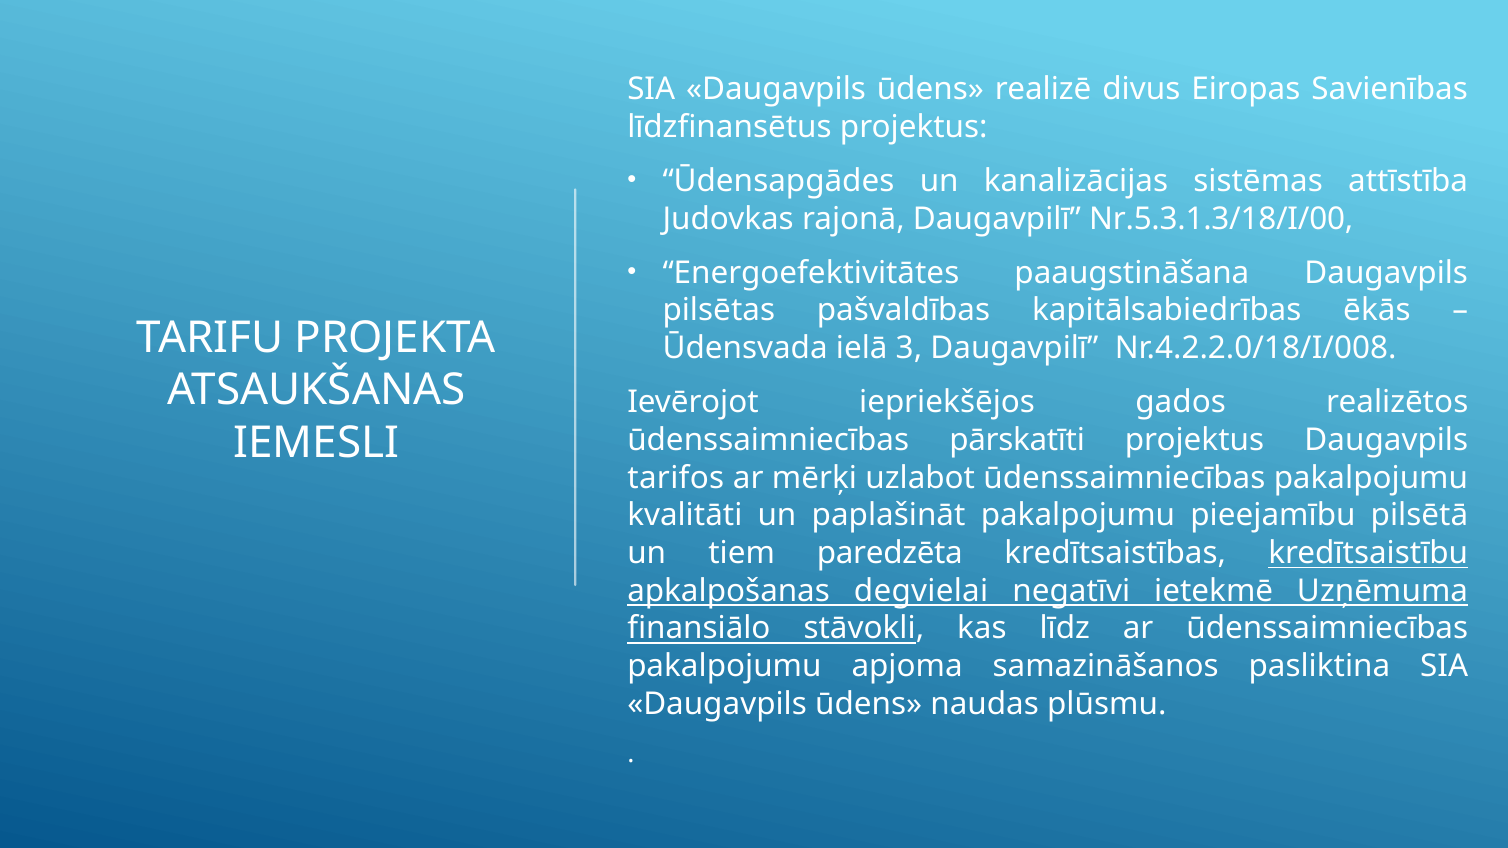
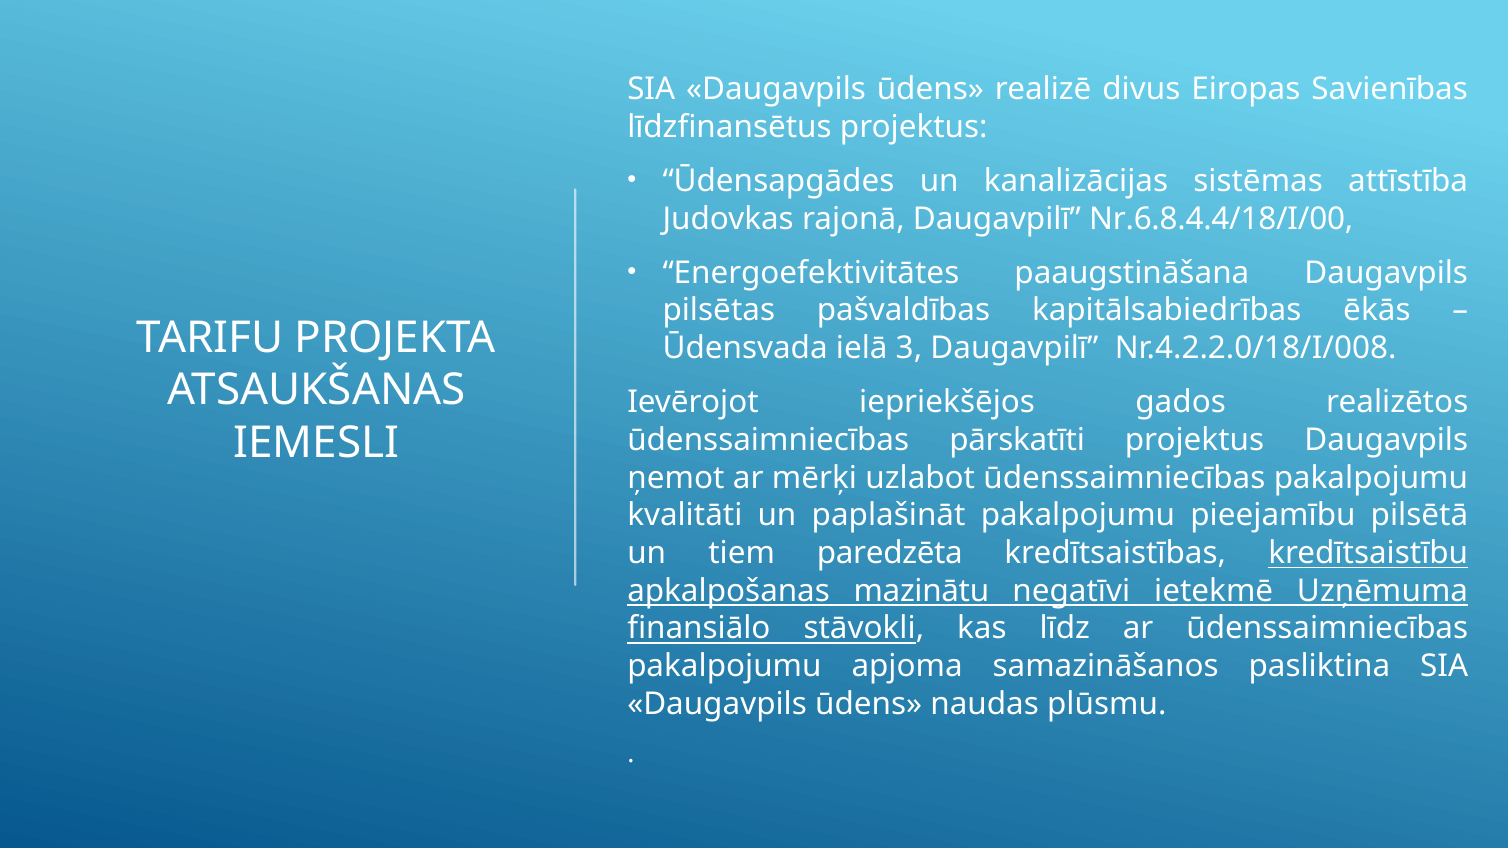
Nr.5.3.1.3/18/I/00: Nr.5.3.1.3/18/I/00 -> Nr.6.8.4.4/18/I/00 (1221, 219)
tarifos: tarifos -> ņemot (676, 478)
degvielai: degvielai -> mazinātu (921, 591)
